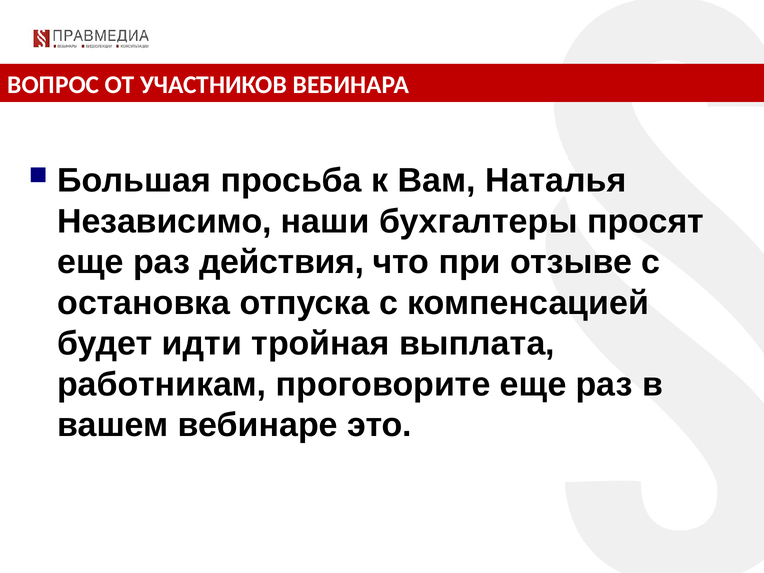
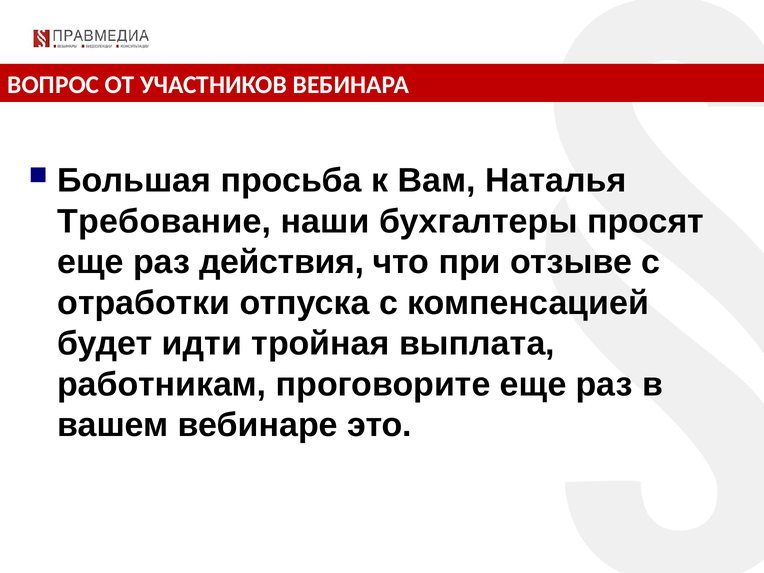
Независимо: Независимо -> Требование (164, 221)
остановка: остановка -> отработки (144, 303)
